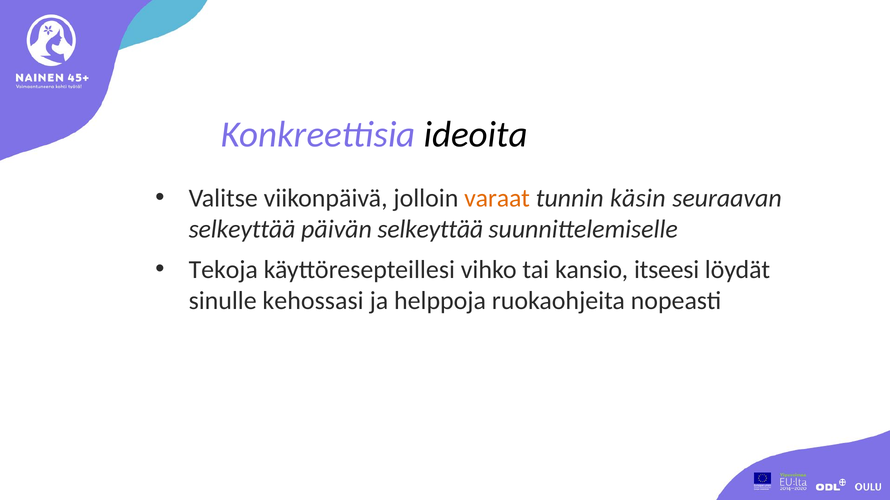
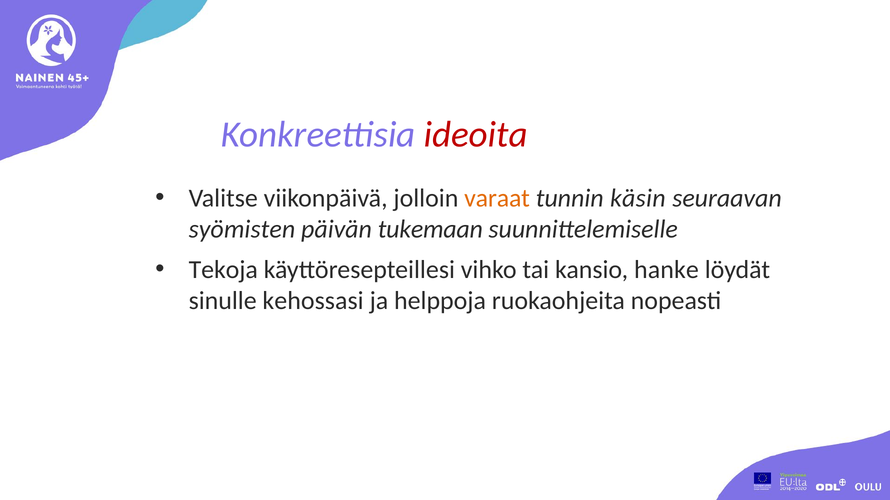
ideoita colour: black -> red (476, 135)
selkeyttää: selkeyttää -> syömisten (242, 230)
päivän selkeyttää: selkeyttää -> tukemaan (430, 230)
itseesi: itseesi -> hanke (666, 270)
